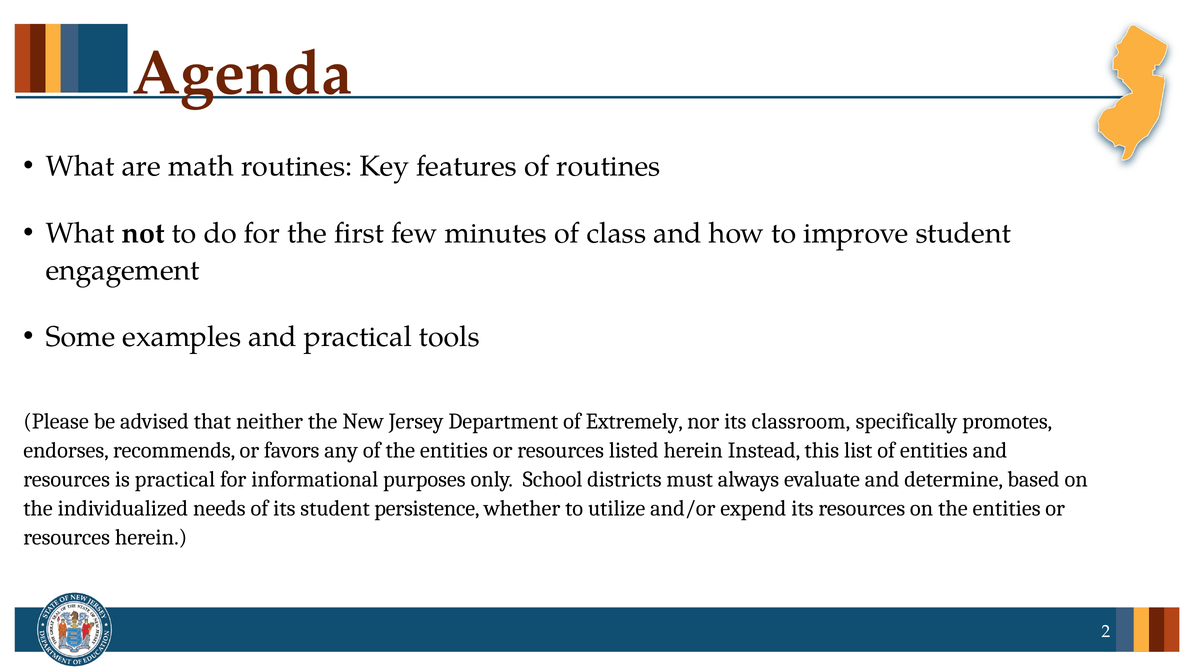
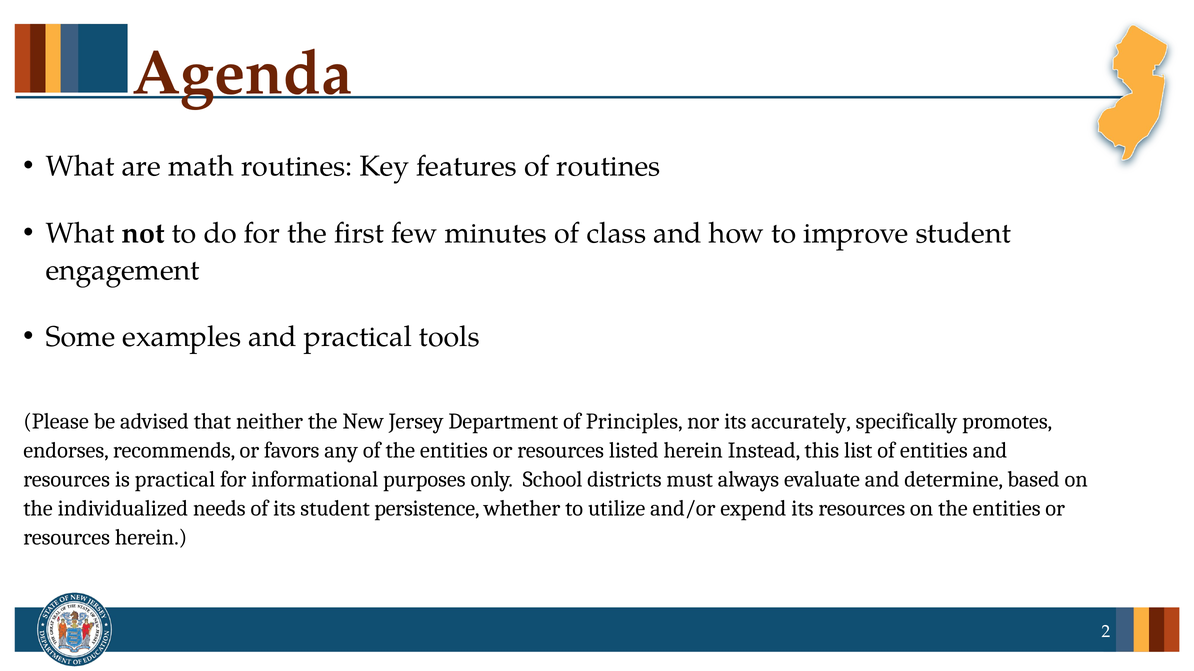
Extremely: Extremely -> Principles (634, 422)
classroom: classroom -> accurately (801, 422)
